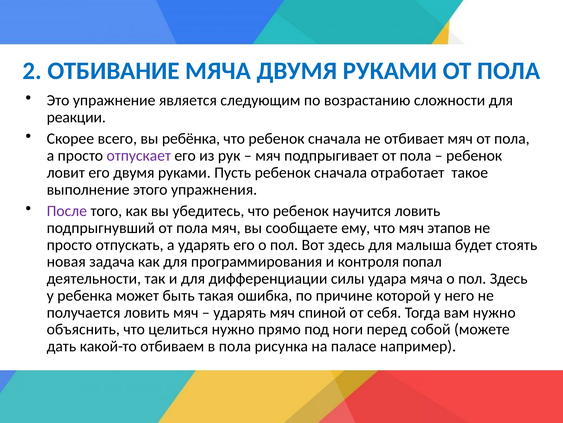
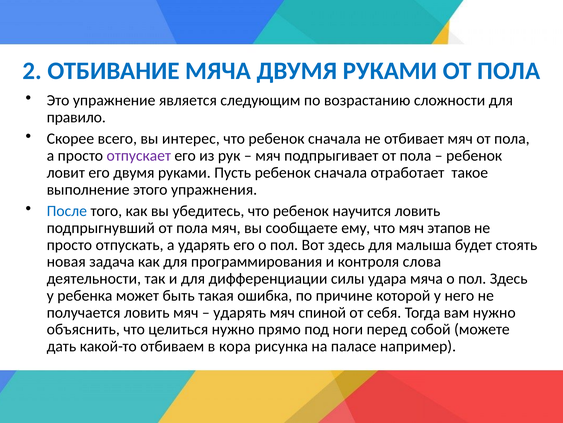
реакции: реакции -> правило (76, 117)
ребёнка: ребёнка -> интерес (191, 139)
После colour: purple -> blue (67, 211)
попал: попал -> слова (422, 261)
в пола: пола -> кора (235, 346)
